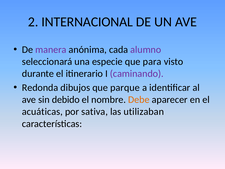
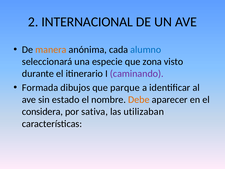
manera colour: purple -> orange (51, 50)
alumno colour: purple -> blue (146, 50)
para: para -> zona (152, 62)
Redonda: Redonda -> Formada (40, 88)
debido: debido -> estado (66, 100)
acuáticas: acuáticas -> considera (42, 112)
